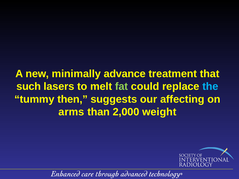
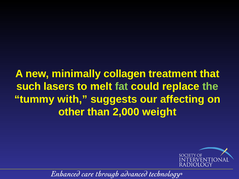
advance: advance -> collagen (125, 74)
the colour: light blue -> light green (210, 87)
then: then -> with (72, 99)
arms: arms -> other (71, 112)
